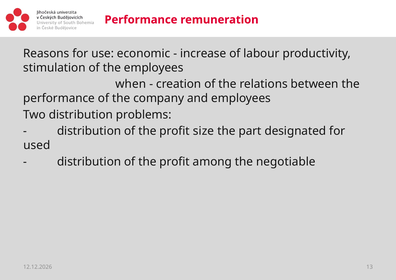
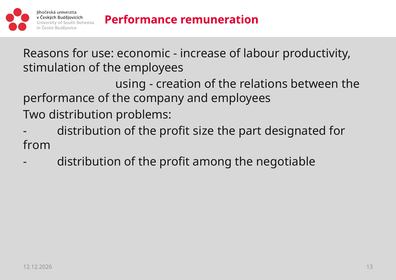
when: when -> using (131, 84)
used: used -> from (37, 145)
